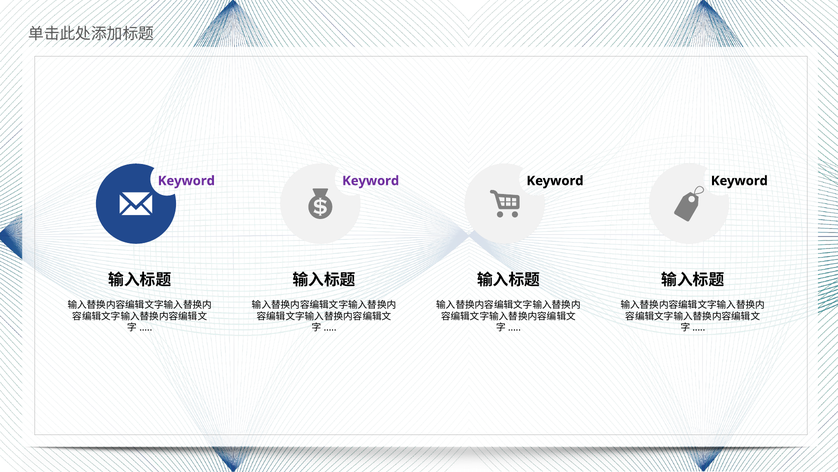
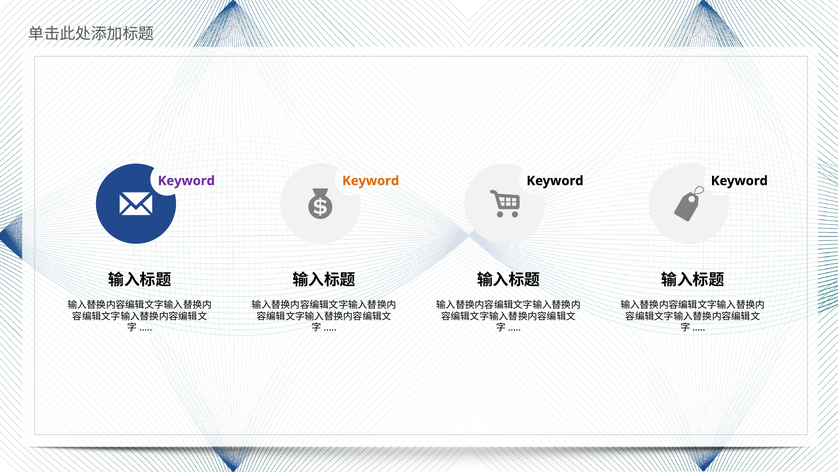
Keyword colour: purple -> orange (371, 181)
